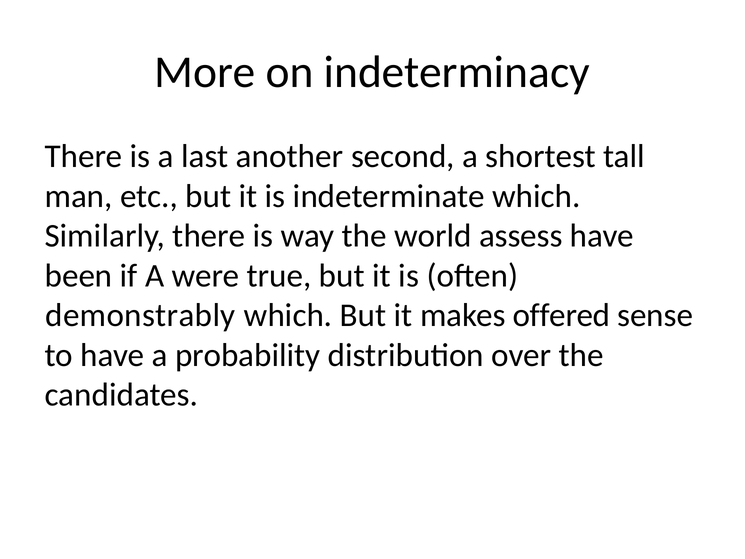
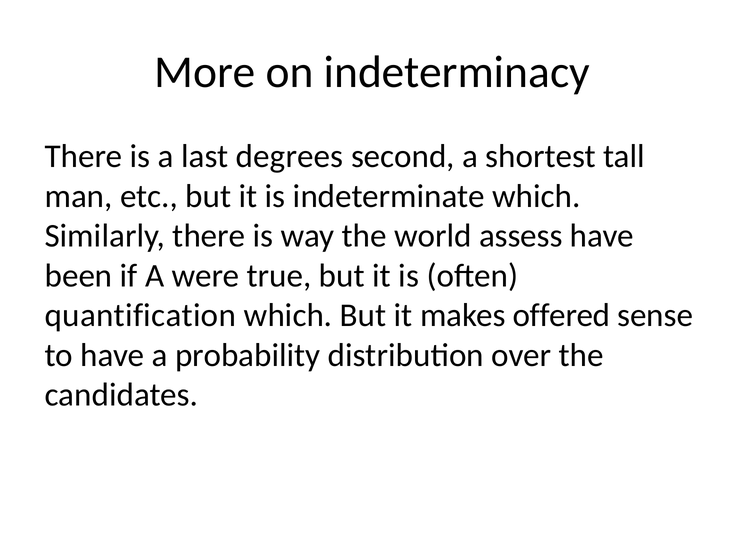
another: another -> degrees (290, 156)
demonstrably: demonstrably -> quantification (140, 315)
